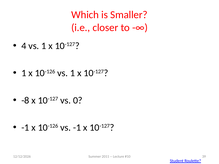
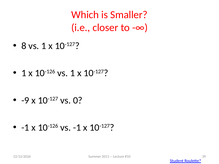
4: 4 -> 8 (24, 46)
-8: -8 -> -9 (25, 100)
